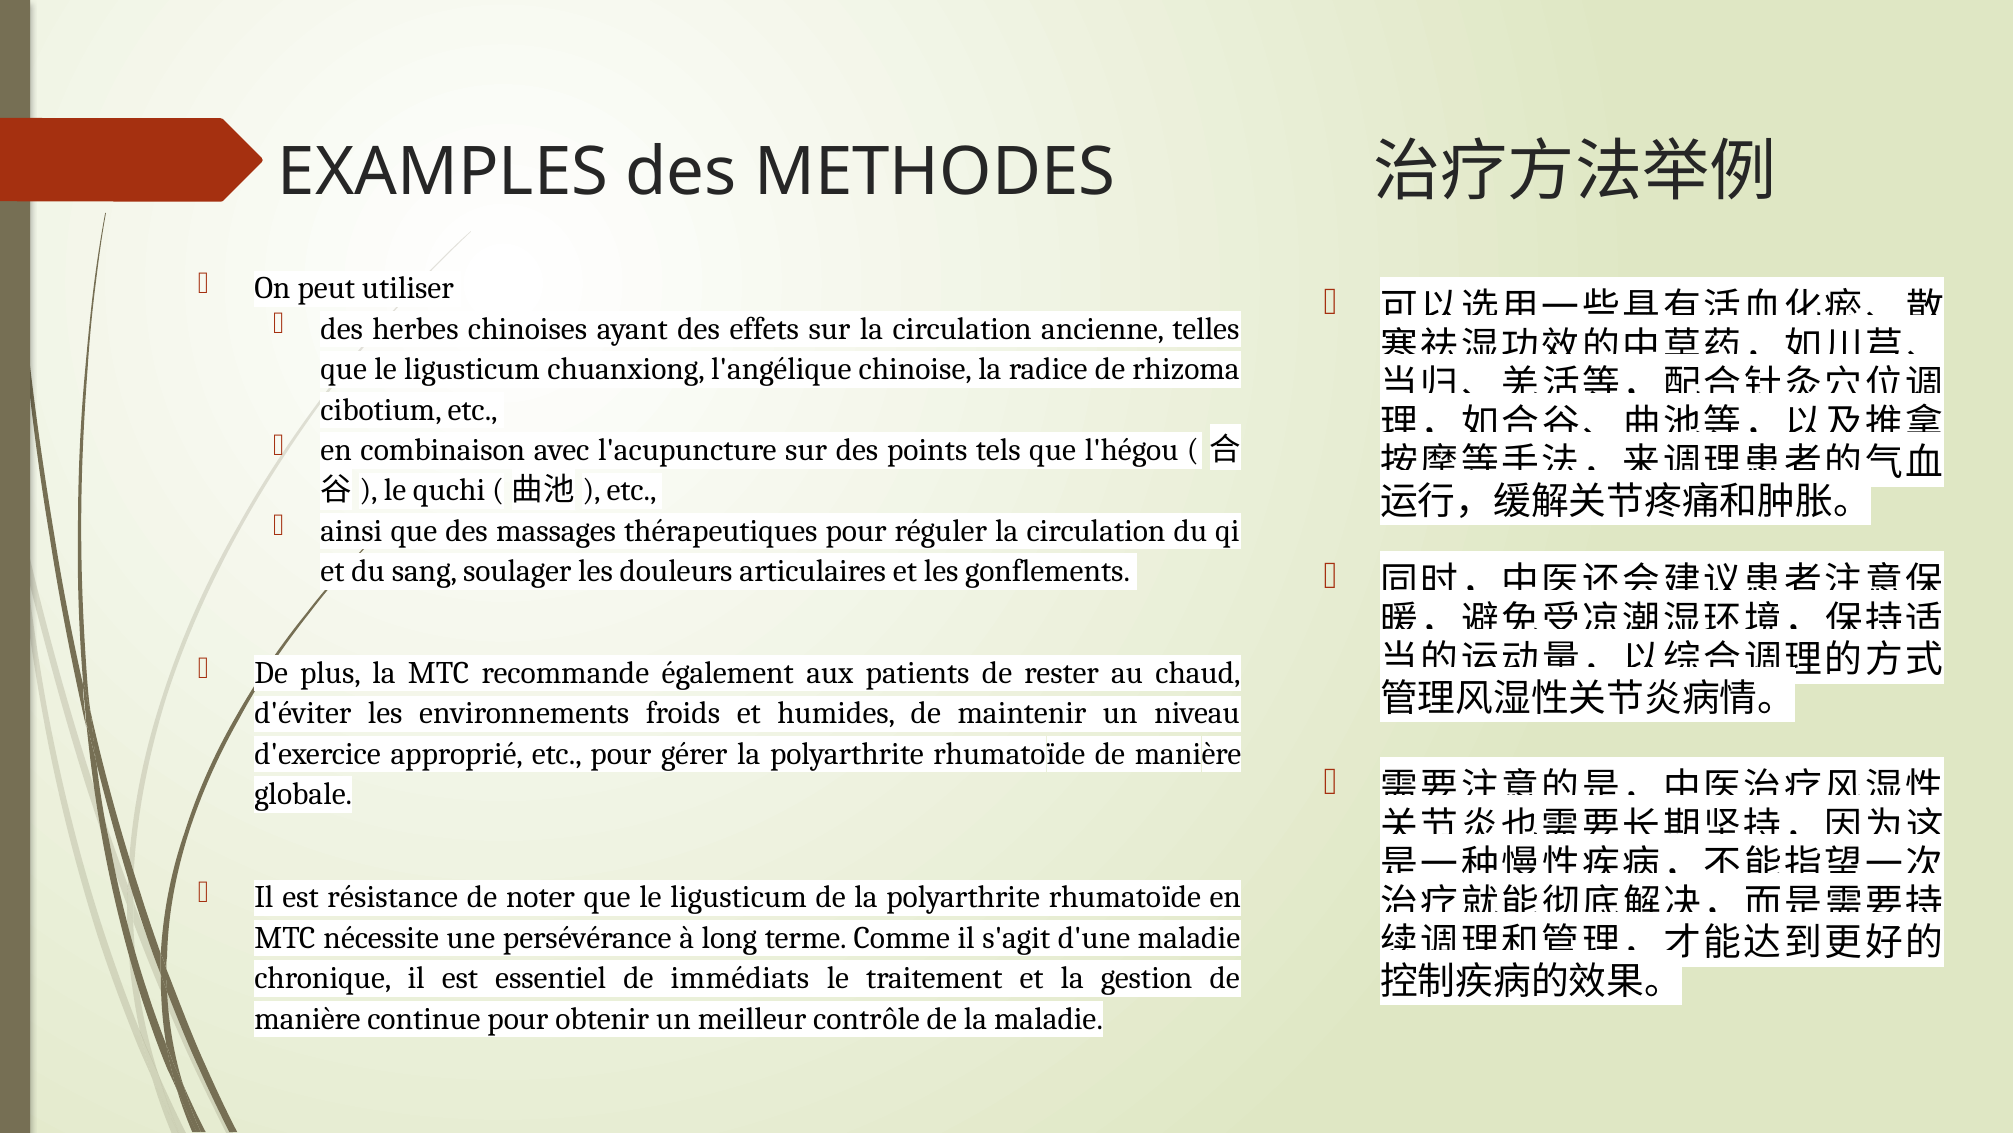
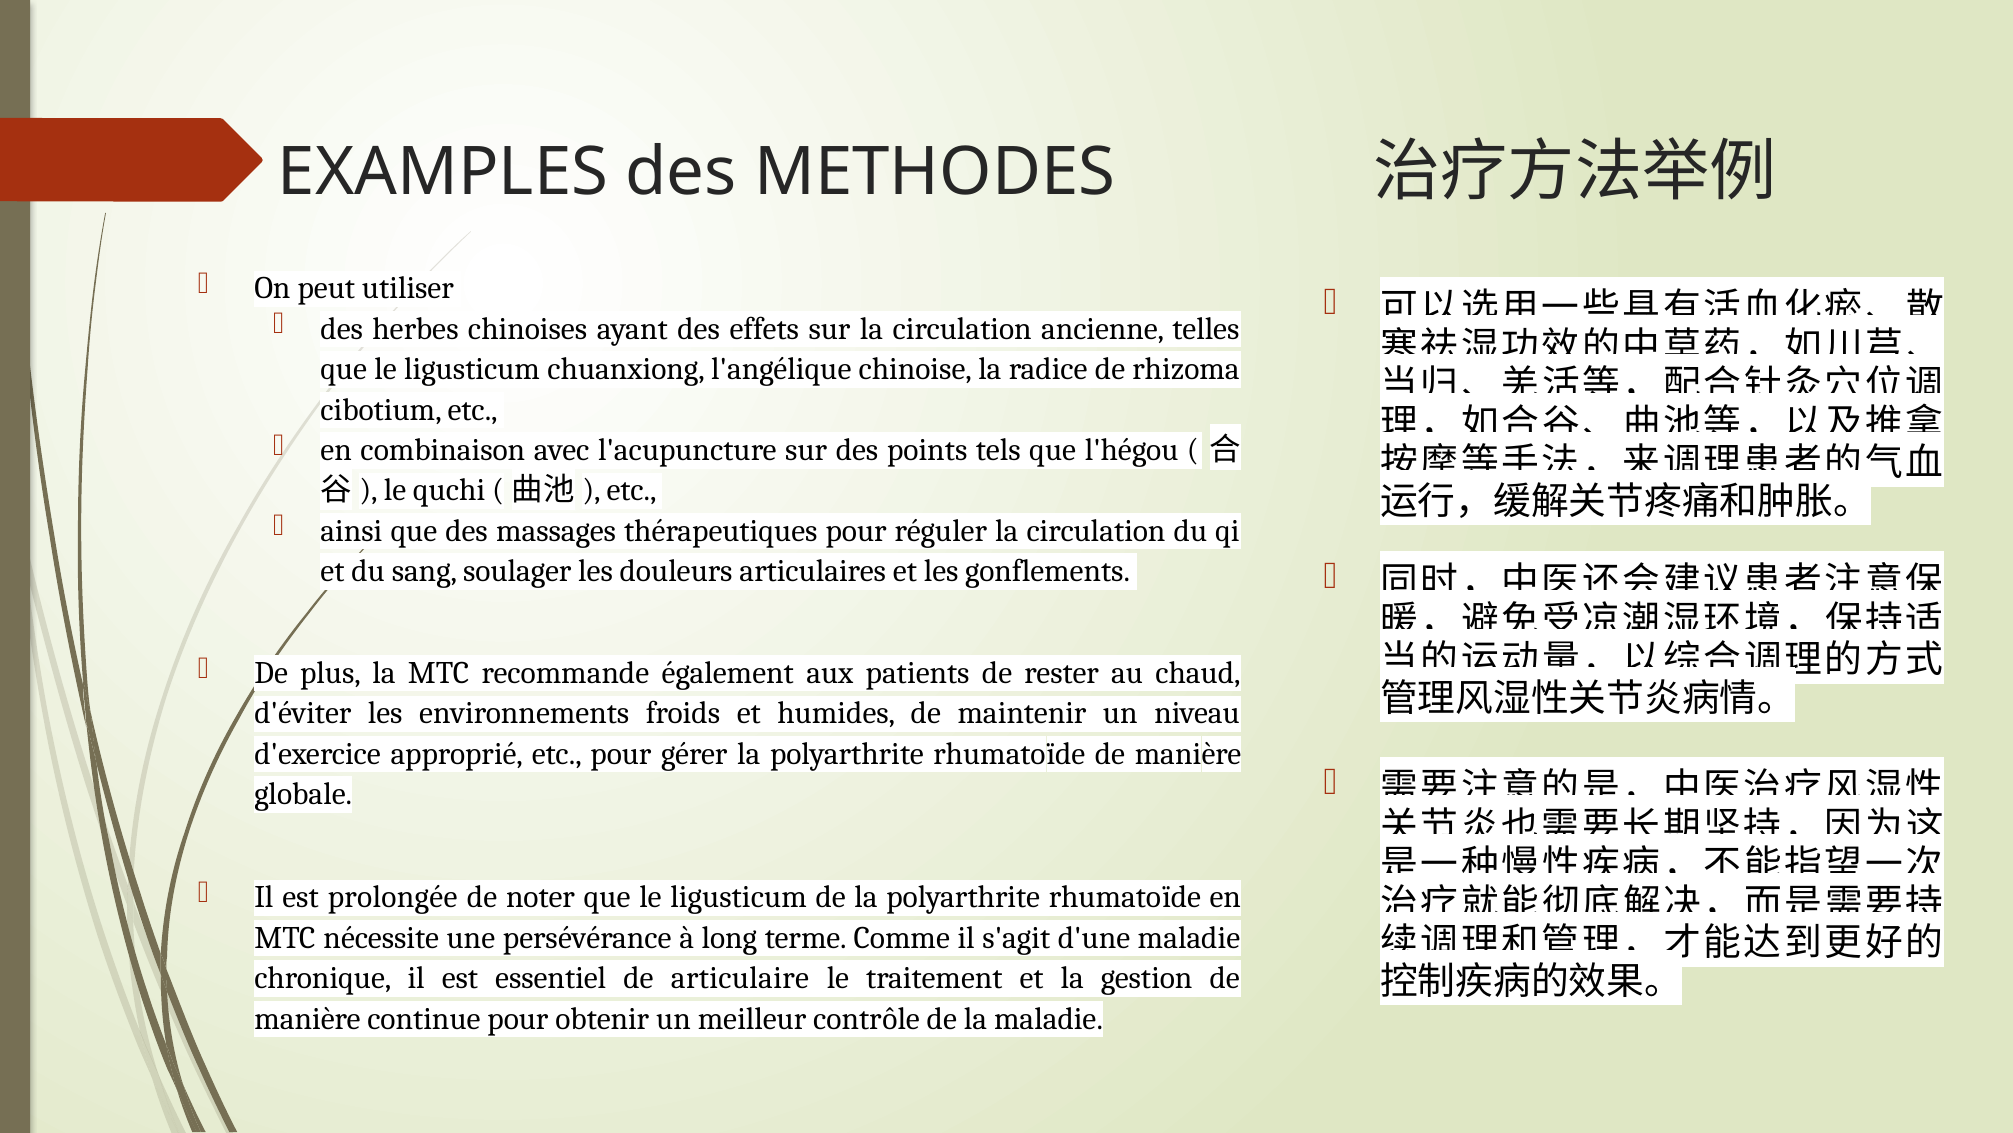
résistance: résistance -> prolongée (393, 897)
immédiats: immédiats -> articulaire (740, 978)
